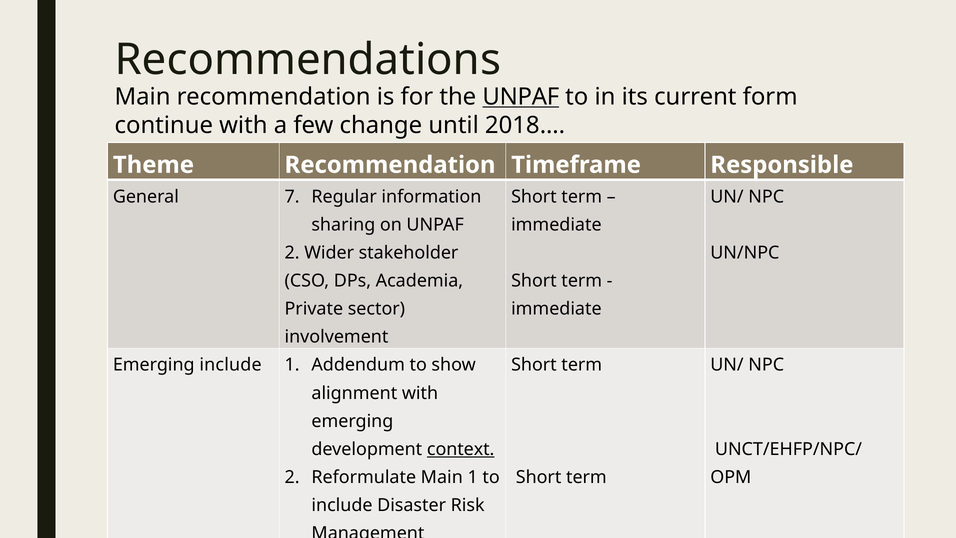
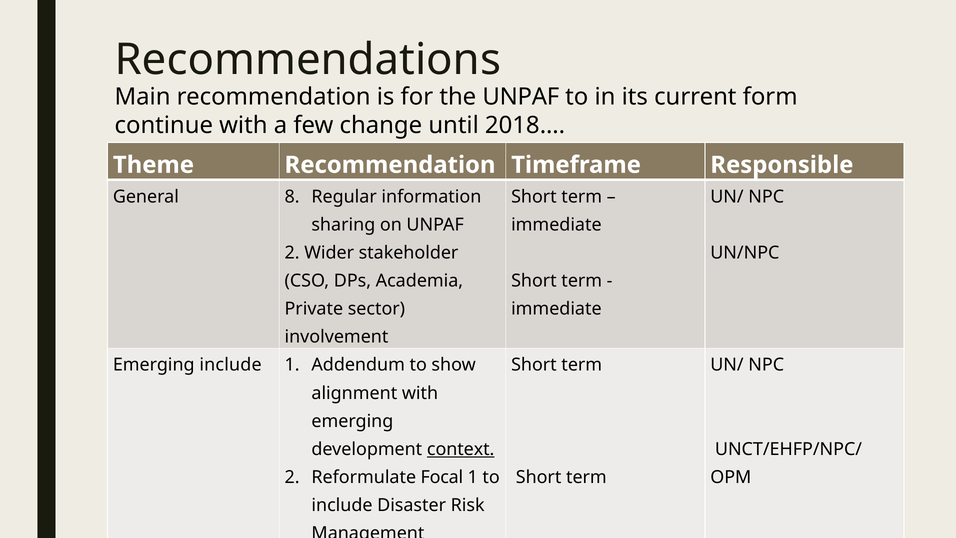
UNPAF underline: present -> none (521, 97)
7: 7 -> 8 (292, 197)
Reformulate Main: Main -> Focal (442, 477)
